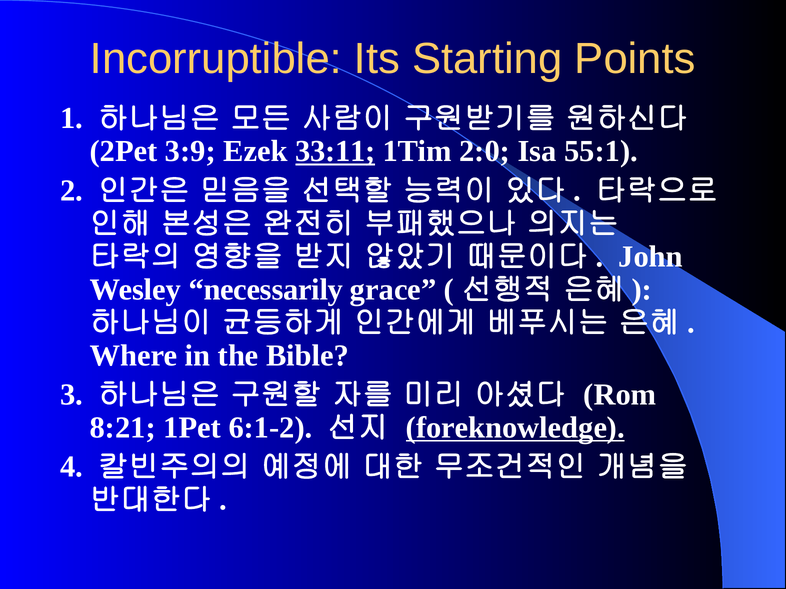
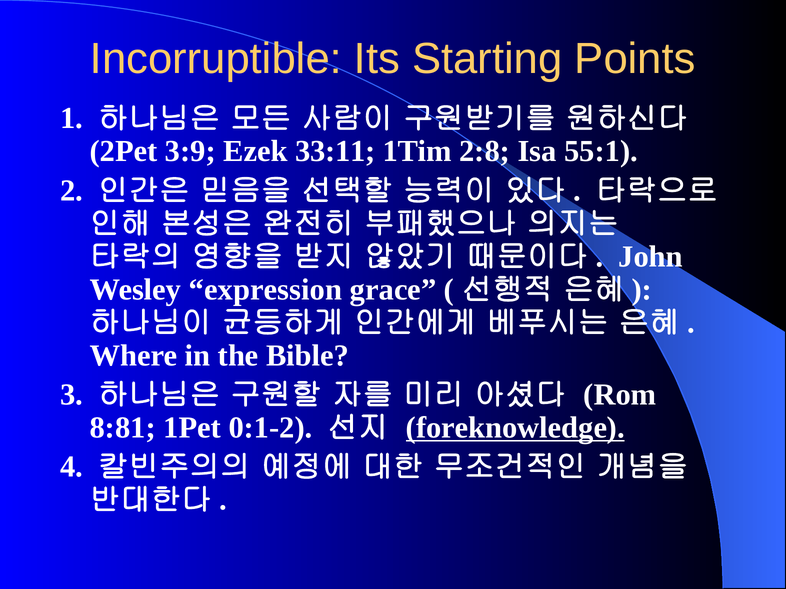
33:11 underline: present -> none (335, 152)
2:0: 2:0 -> 2:8 (485, 152)
necessarily: necessarily -> expression (266, 290)
8:21: 8:21 -> 8:81 (123, 428)
6:1-2: 6:1-2 -> 0:1-2 (270, 428)
